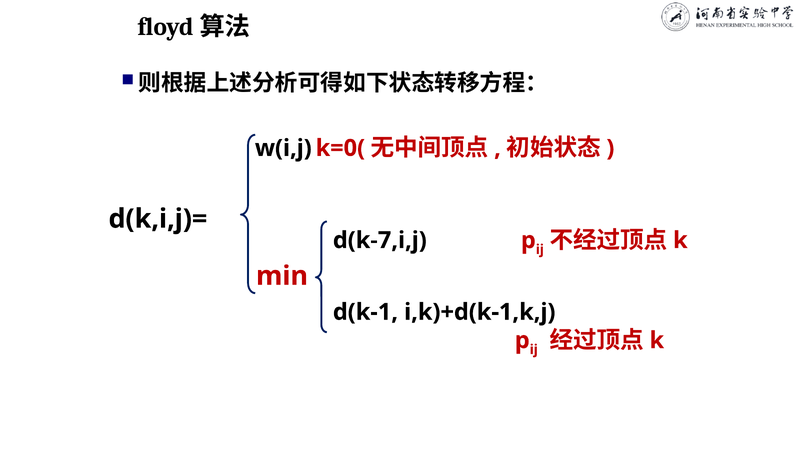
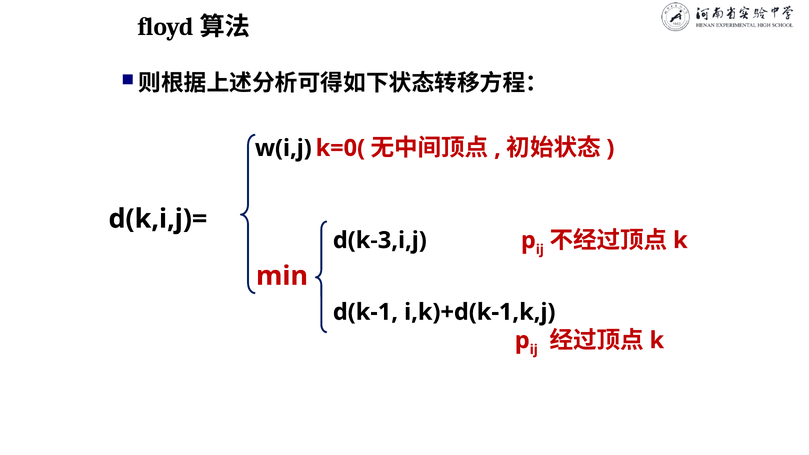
d(k-7,i,j: d(k-7,i,j -> d(k-3,i,j (380, 240)
